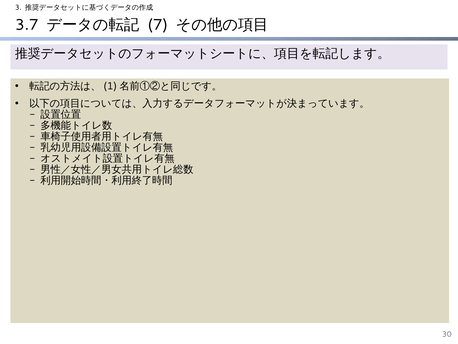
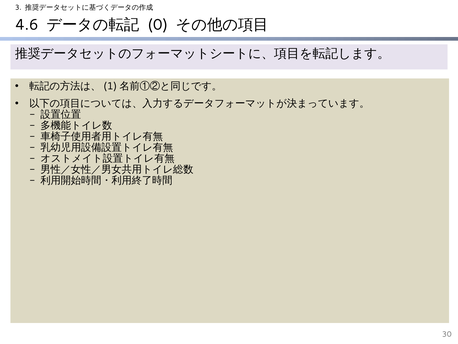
3.7: 3.7 -> 4.6 (27, 25)
7: 7 -> 0 (158, 25)
